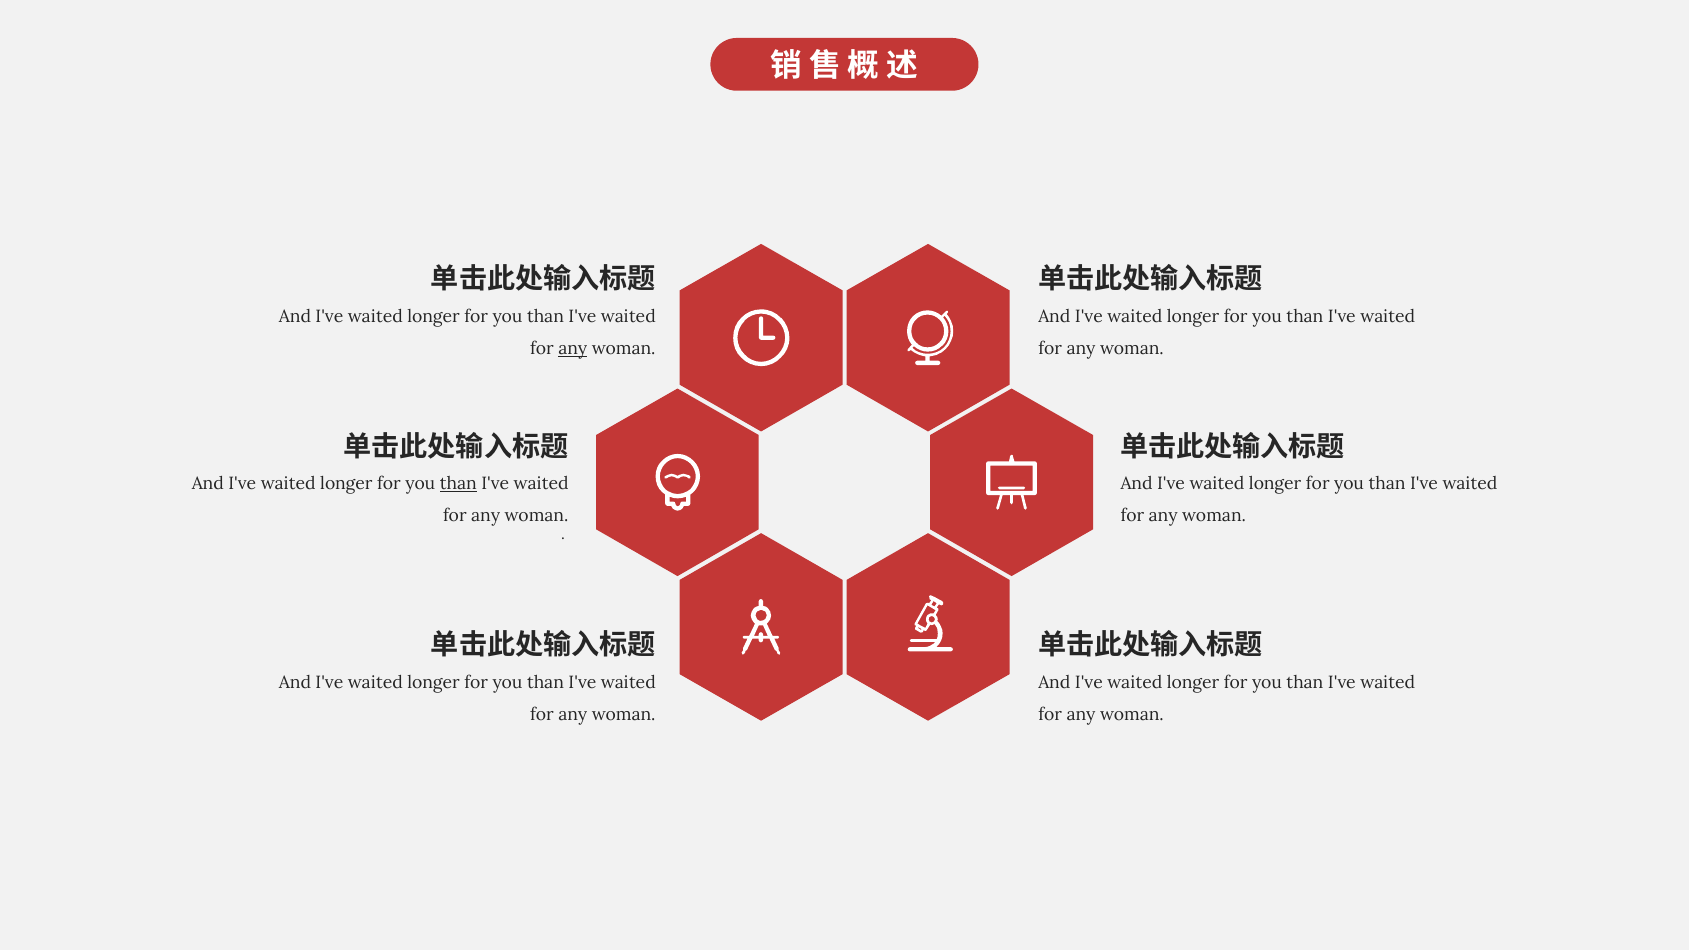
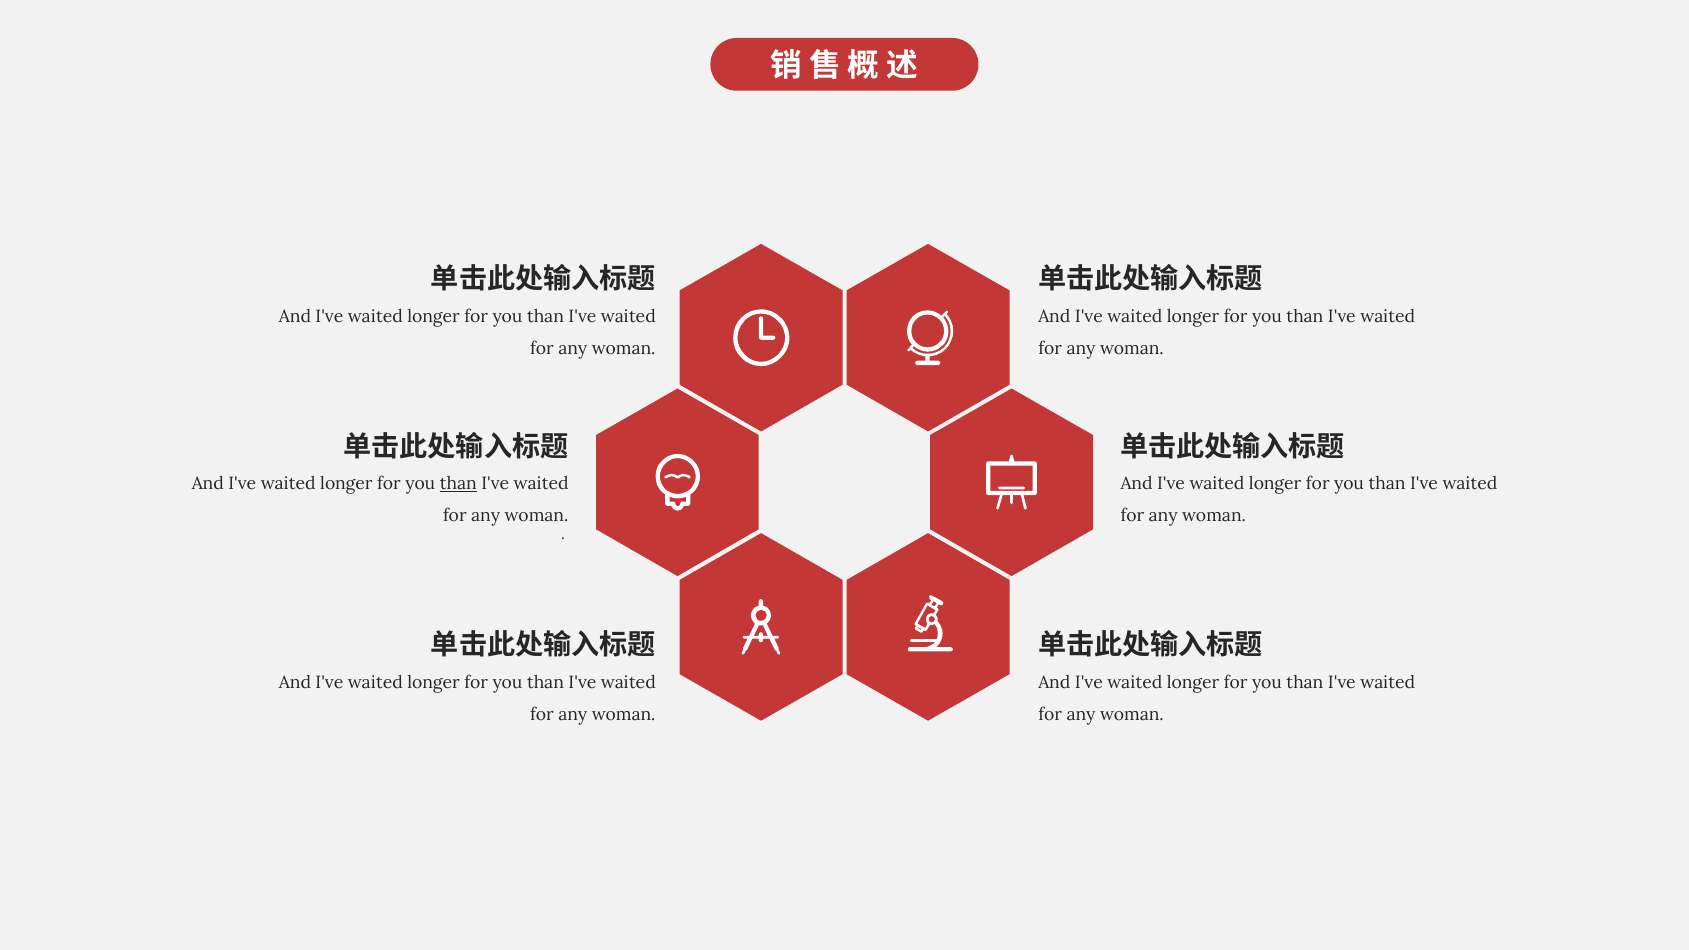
any underline: present -> none (573, 349)
